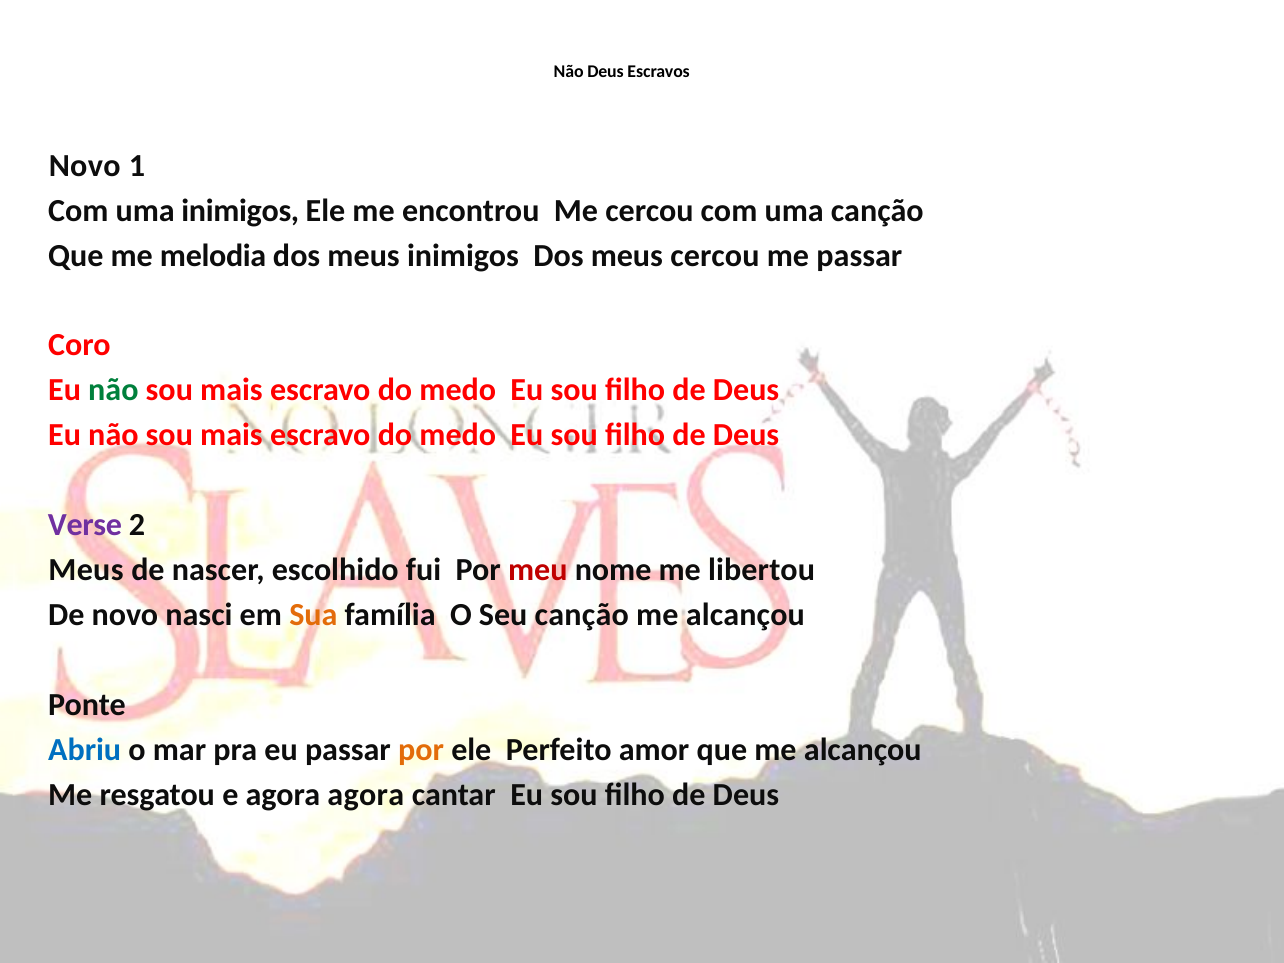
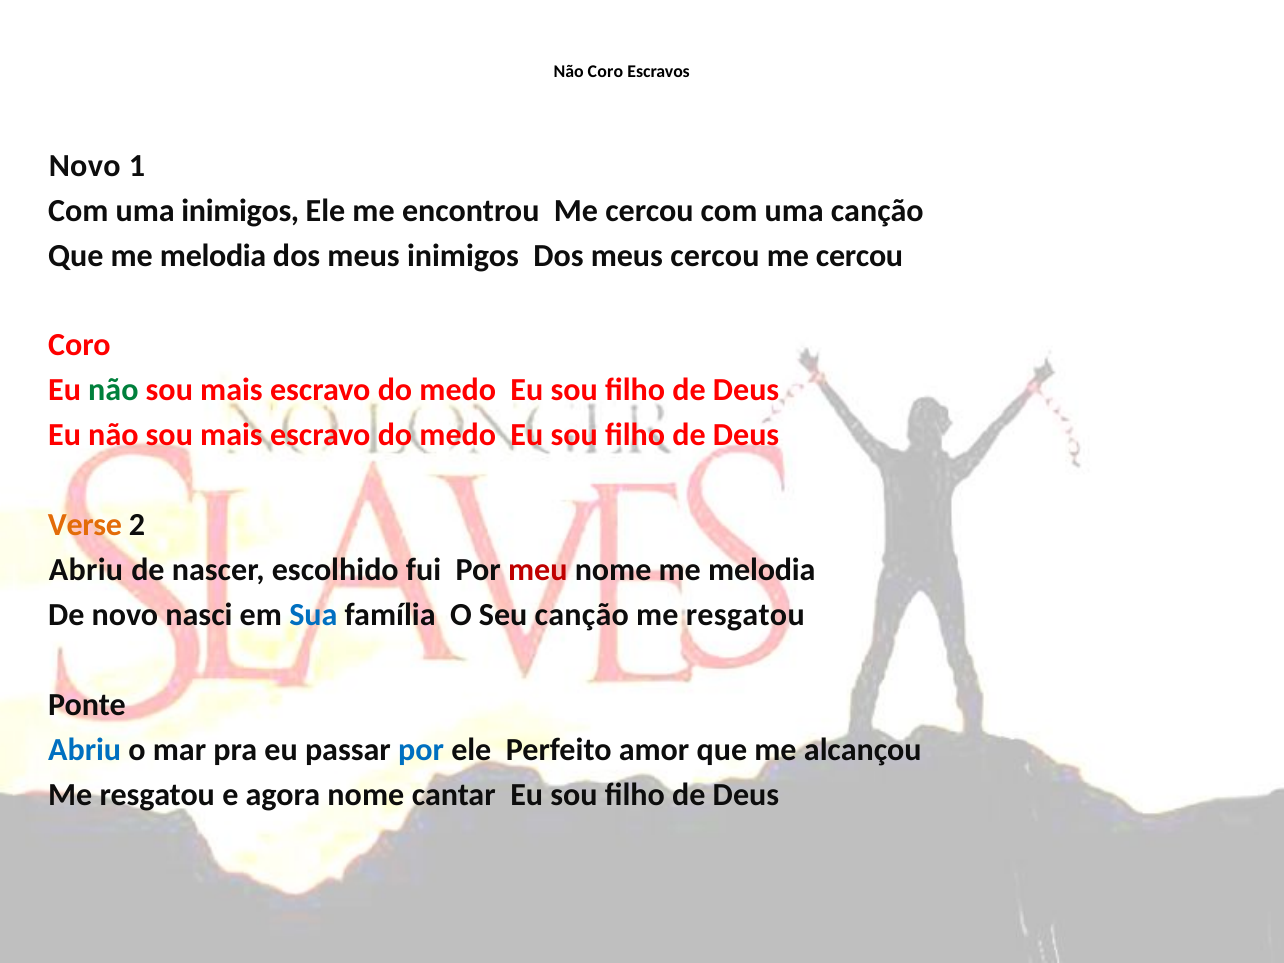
Não Deus: Deus -> Coro (605, 71)
passar: passar -> cercou (860, 256)
Verse colour: purple -> orange (85, 525)
Meus: Meus -> Abriu (86, 570)
nome me libertou: libertou -> melodia (762, 570)
Sua colour: orange -> blue (313, 615)
alcançou: alcançou -> resgatou (745, 615)
por colour: orange -> blue (421, 750)
agora agora: agora -> nome (366, 795)
